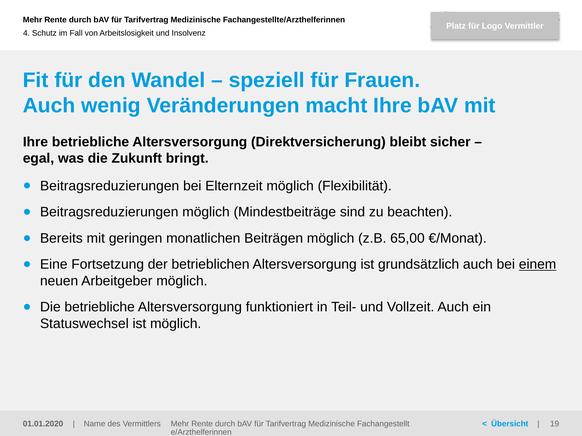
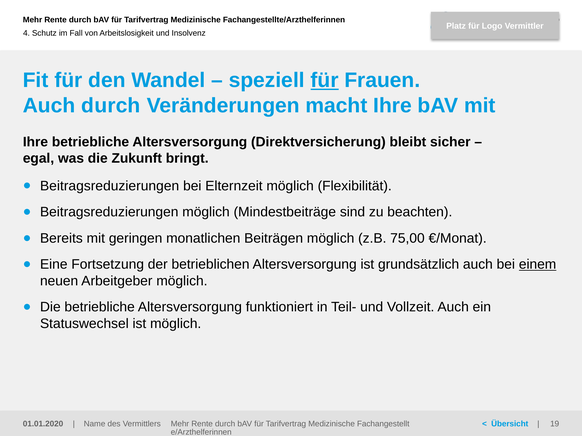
für underline: none -> present (325, 80)
Auch wenig: wenig -> durch (111, 106)
65,00: 65,00 -> 75,00 (407, 238)
